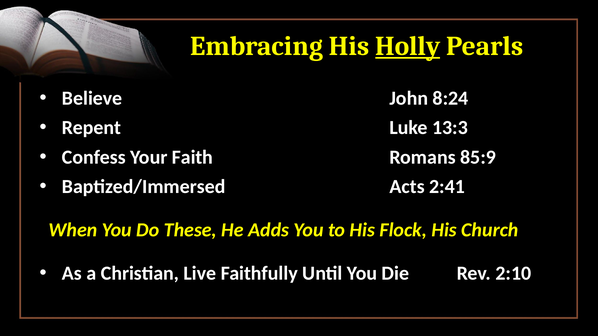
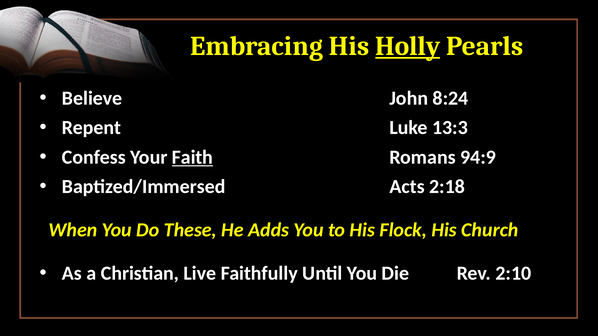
Faith underline: none -> present (192, 157)
85:9: 85:9 -> 94:9 (478, 157)
2:41: 2:41 -> 2:18 (447, 187)
